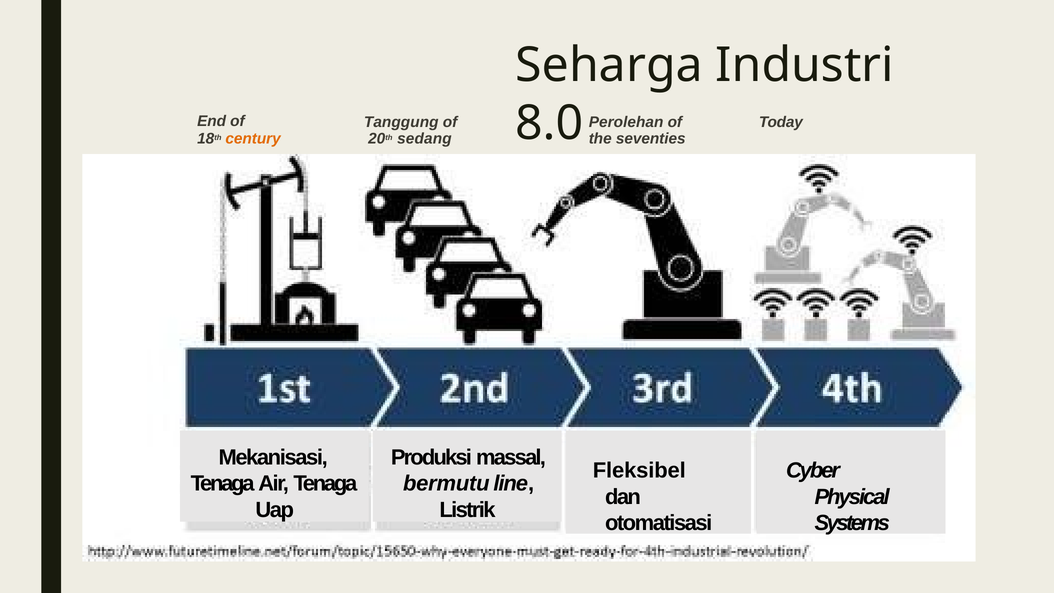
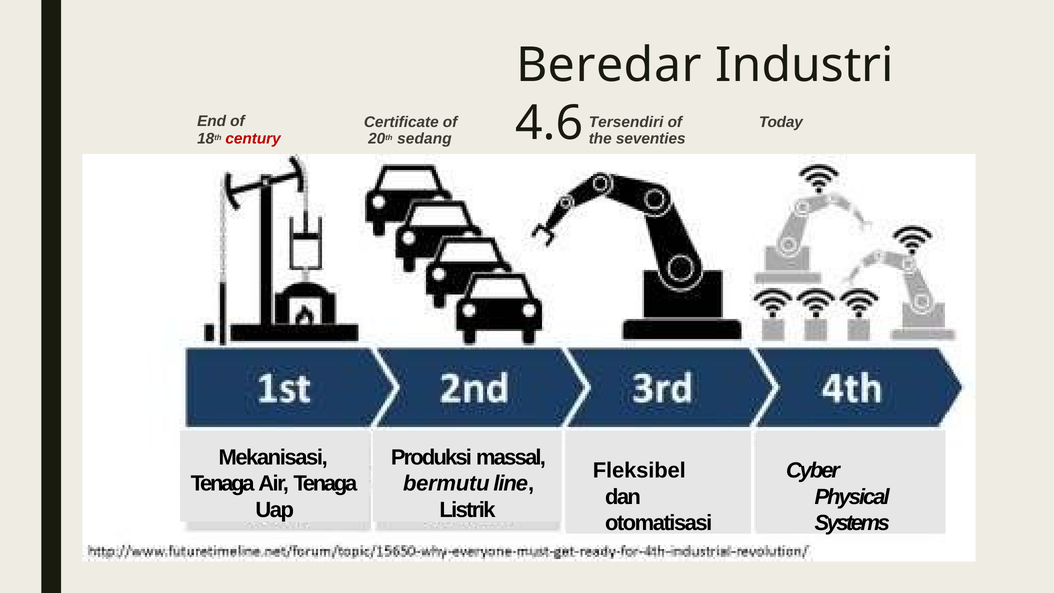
Seharga: Seharga -> Beredar (609, 65)
8.0: 8.0 -> 4.6 (549, 123)
Tanggung: Tanggung -> Certificate (401, 122)
Perolehan: Perolehan -> Tersendiri (626, 122)
century colour: orange -> red (253, 138)
